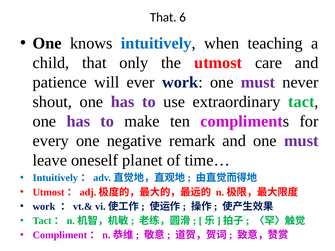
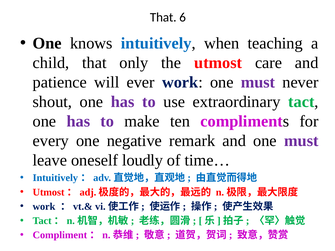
planet: planet -> loudly (143, 161)
